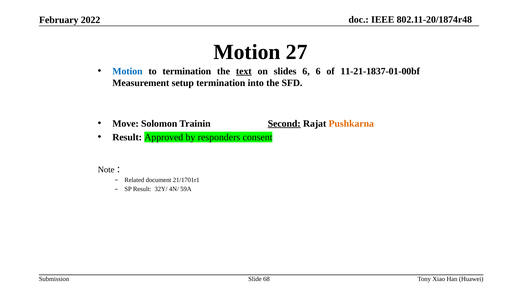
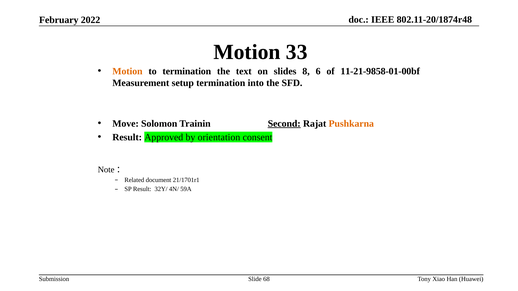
27: 27 -> 33 (297, 52)
Motion colour: blue -> orange (127, 71)
text underline: present -> none (244, 71)
slides 6: 6 -> 8 (306, 71)
11-21-1837-01-00bf: 11-21-1837-01-00bf -> 11-21-9858-01-00bf (380, 71)
responders: responders -> orientation (219, 137)
